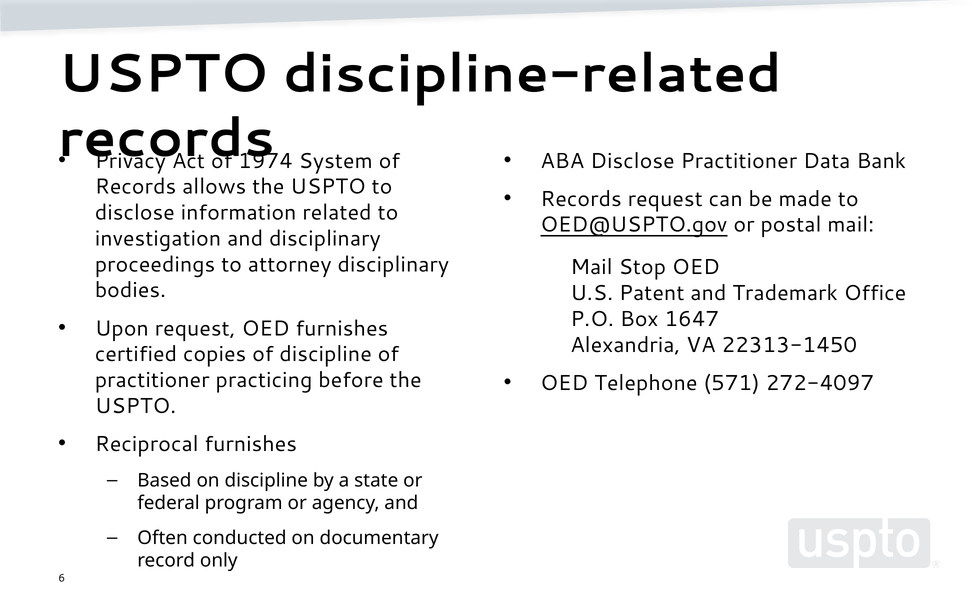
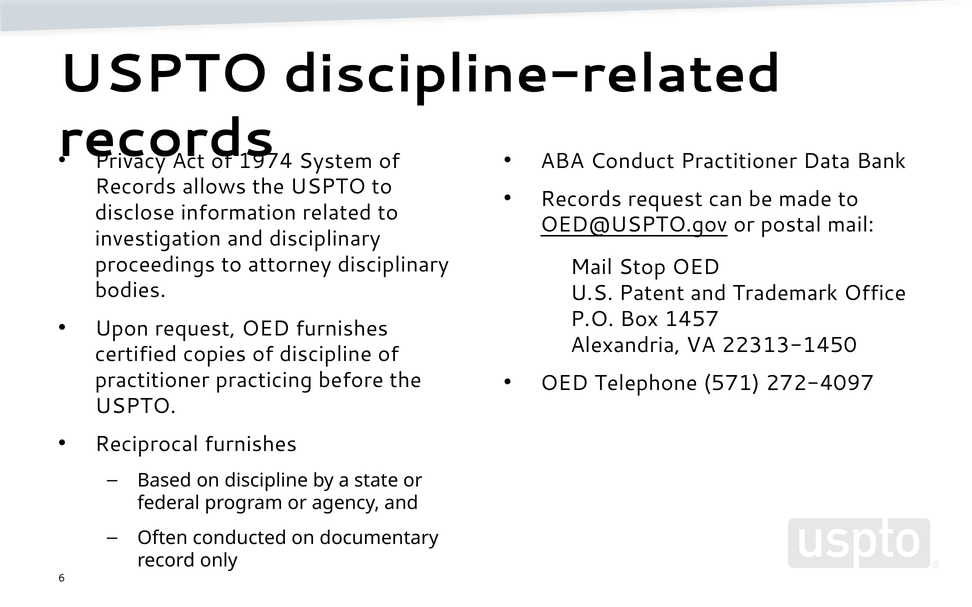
ABA Disclose: Disclose -> Conduct (632, 161)
1647: 1647 -> 1457 (692, 319)
